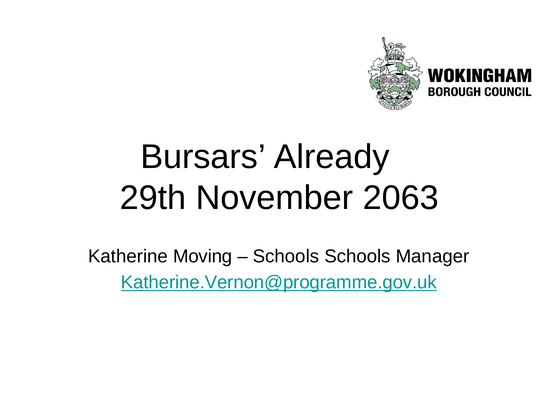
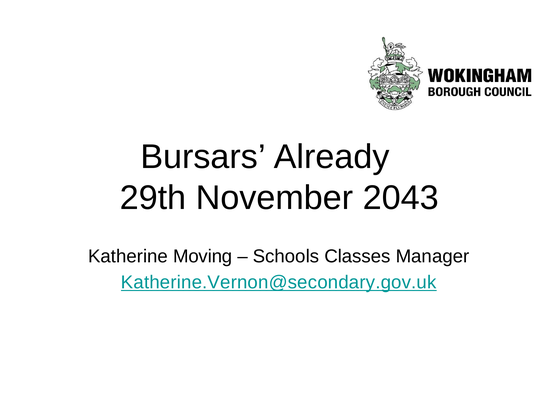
2063: 2063 -> 2043 (401, 198)
Schools Schools: Schools -> Classes (357, 256)
Katherine.Vernon@programme.gov.uk: Katherine.Vernon@programme.gov.uk -> Katherine.Vernon@secondary.gov.uk (279, 282)
